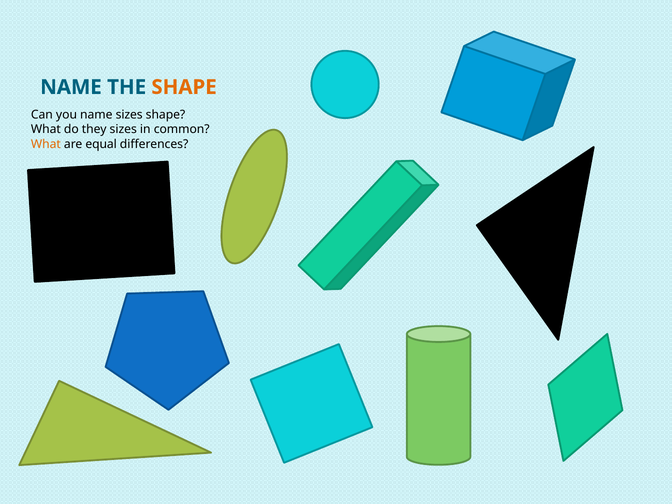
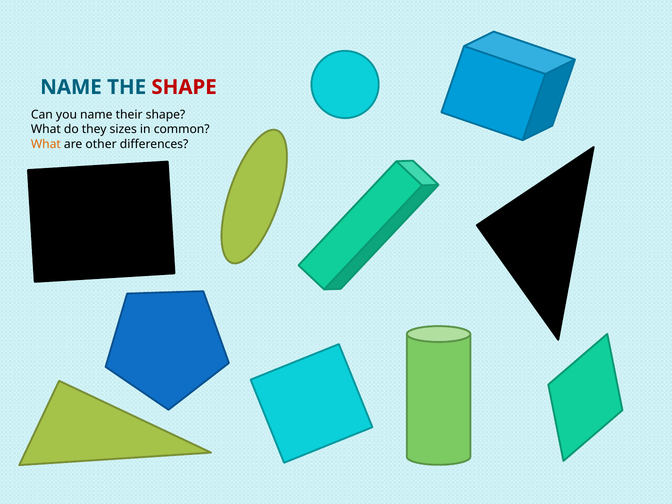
SHAPE colour: orange -> red (184, 87)
name sizes: sizes -> their (129, 115)
equal: equal -> other (101, 144)
